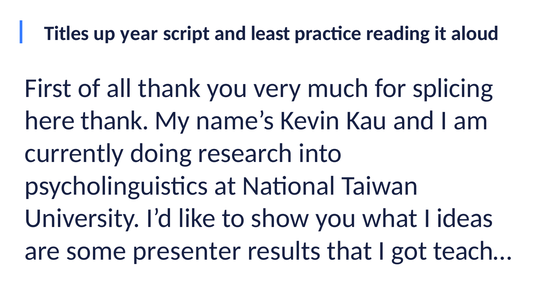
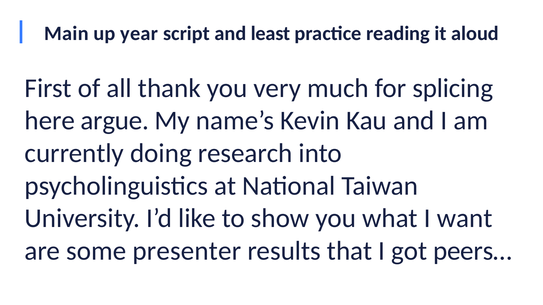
Titles: Titles -> Main (66, 34)
here thank: thank -> argue (115, 121)
ideas: ideas -> want (465, 219)
teach…: teach… -> peers… (472, 251)
